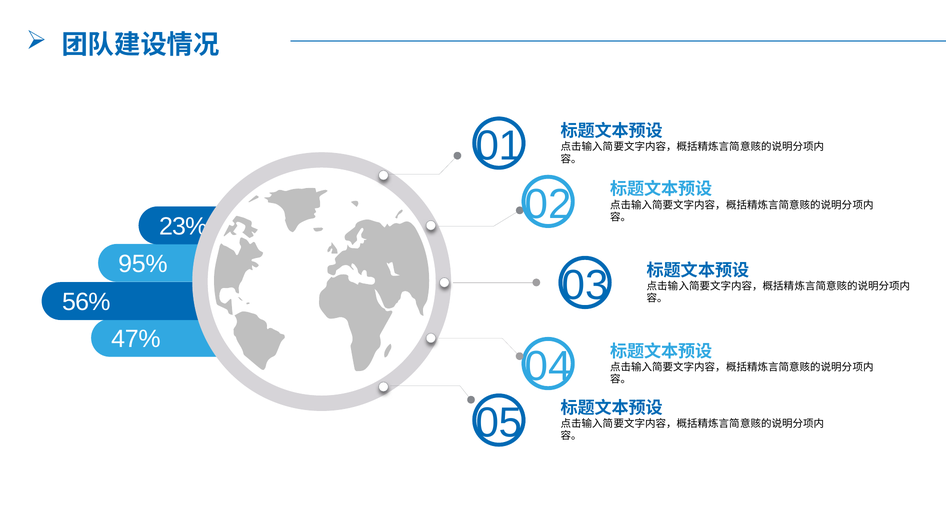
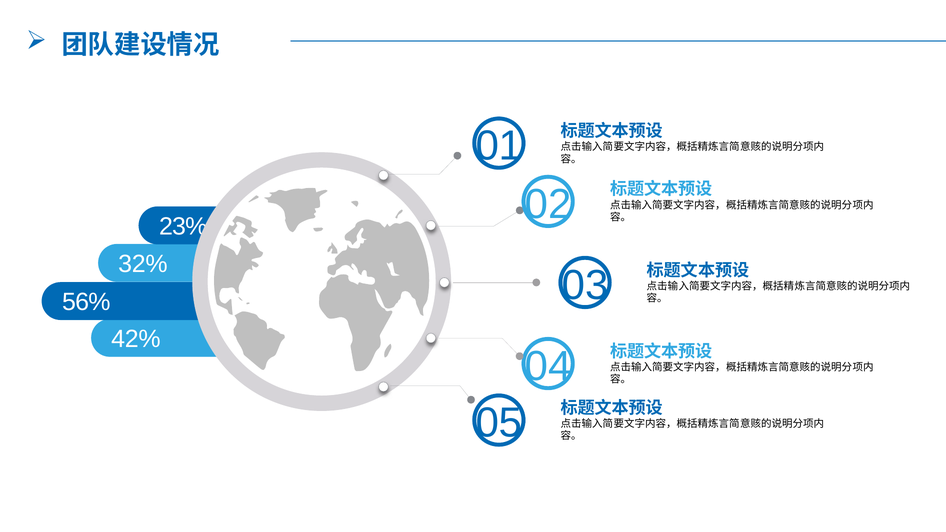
95%: 95% -> 32% (143, 264)
47%: 47% -> 42% (136, 339)
